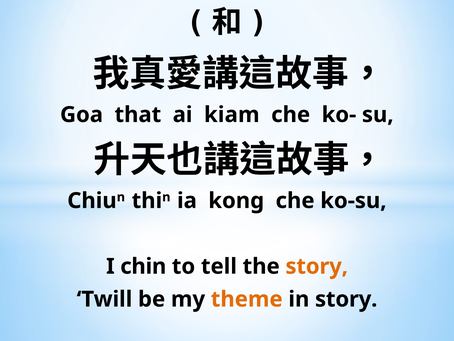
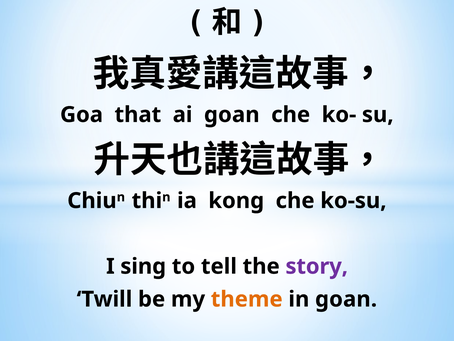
ai kiam: kiam -> goan (232, 115)
chin: chin -> sing (143, 266)
story colour: orange -> purple (317, 266)
in story: story -> goan (346, 299)
